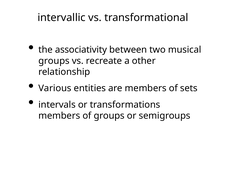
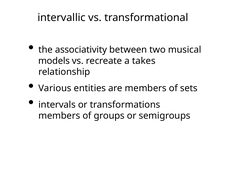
groups: groups -> models (54, 61)
other: other -> takes (144, 61)
